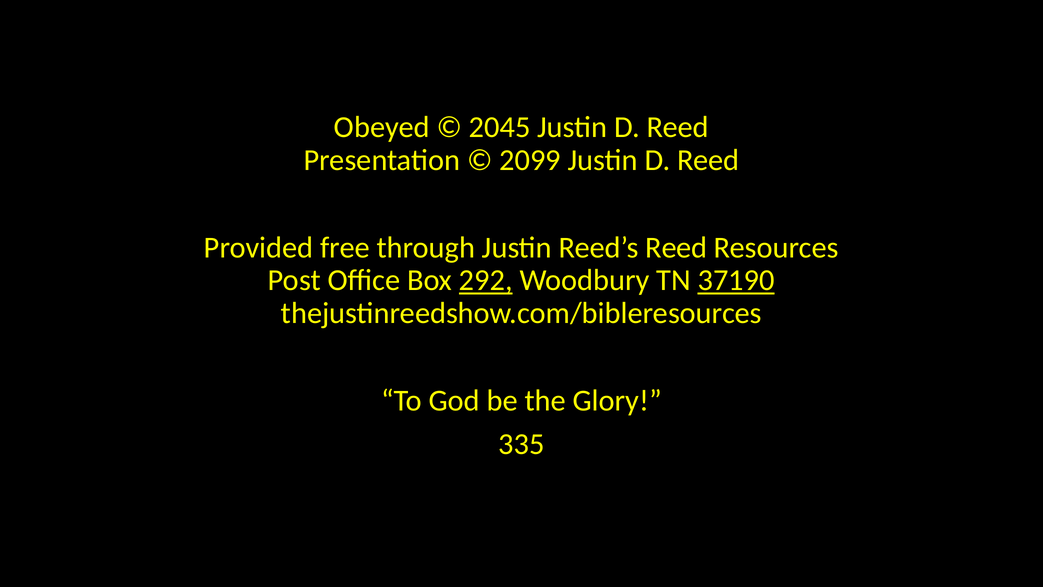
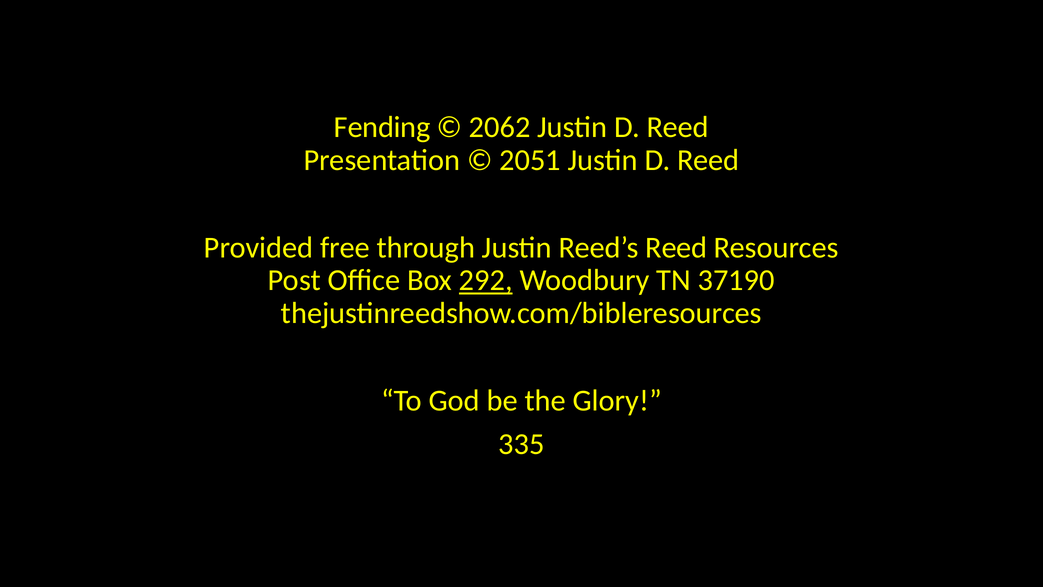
Obeyed: Obeyed -> Fending (382, 127)
2045: 2045 -> 2062 (500, 127)
2099: 2099 -> 2051 (530, 160)
37190 underline: present -> none (736, 280)
